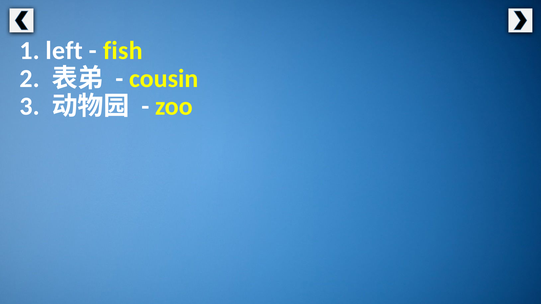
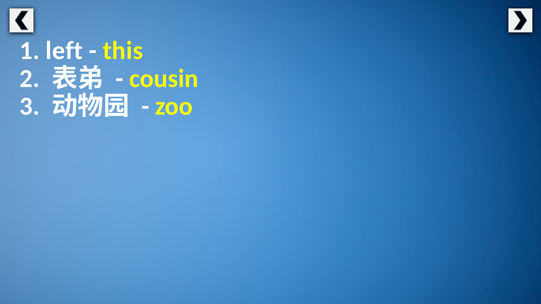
fish: fish -> this (123, 51)
